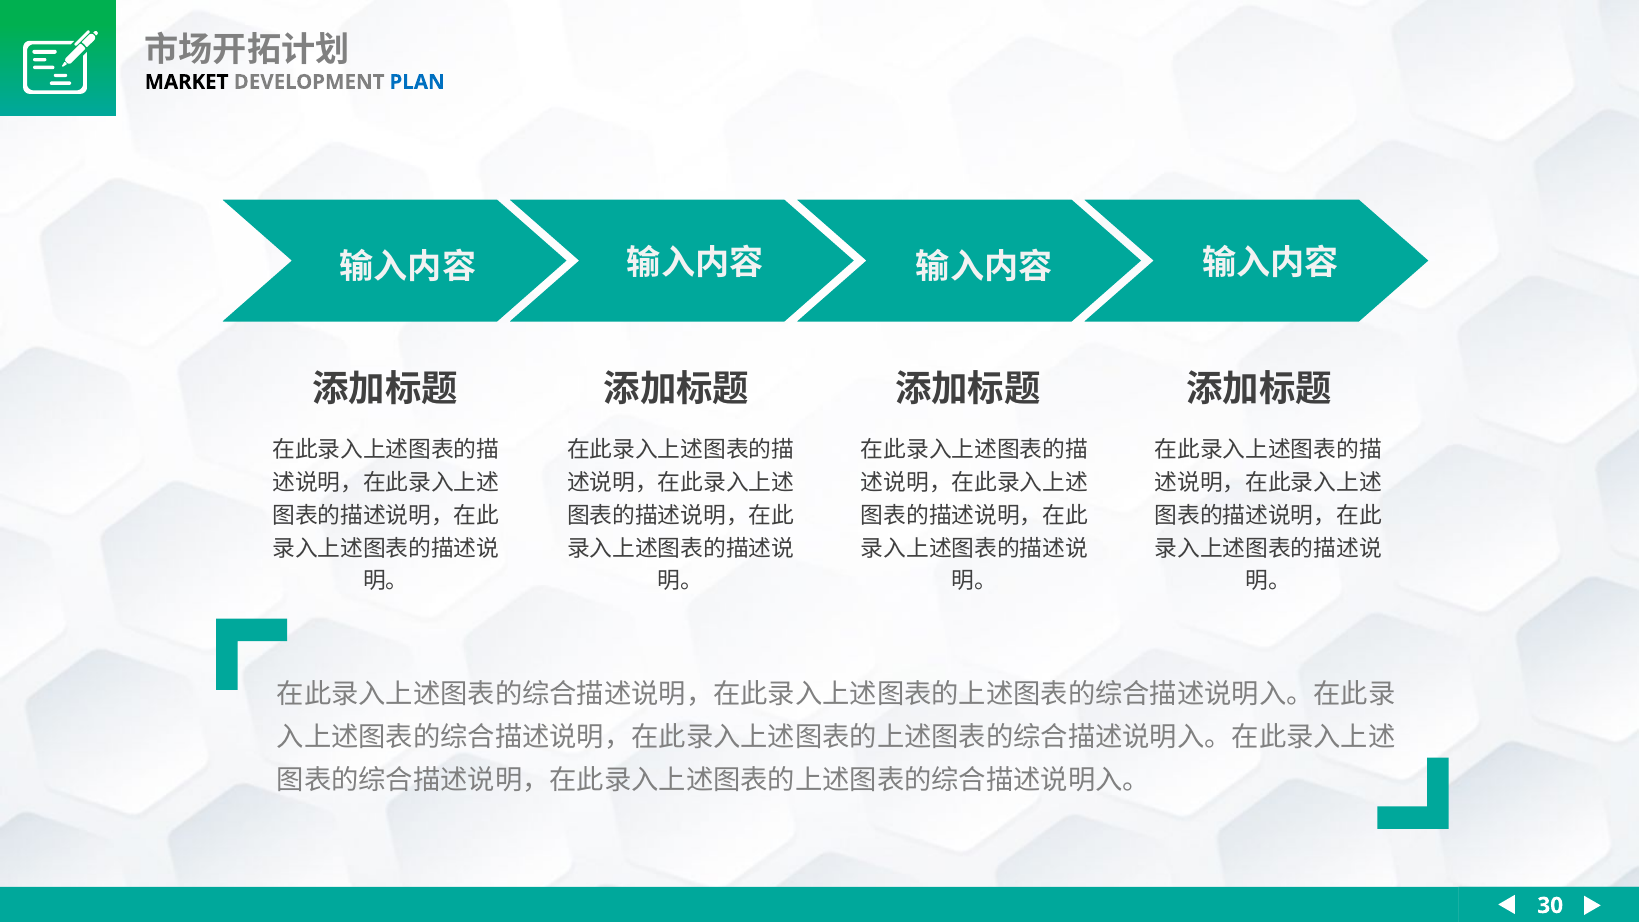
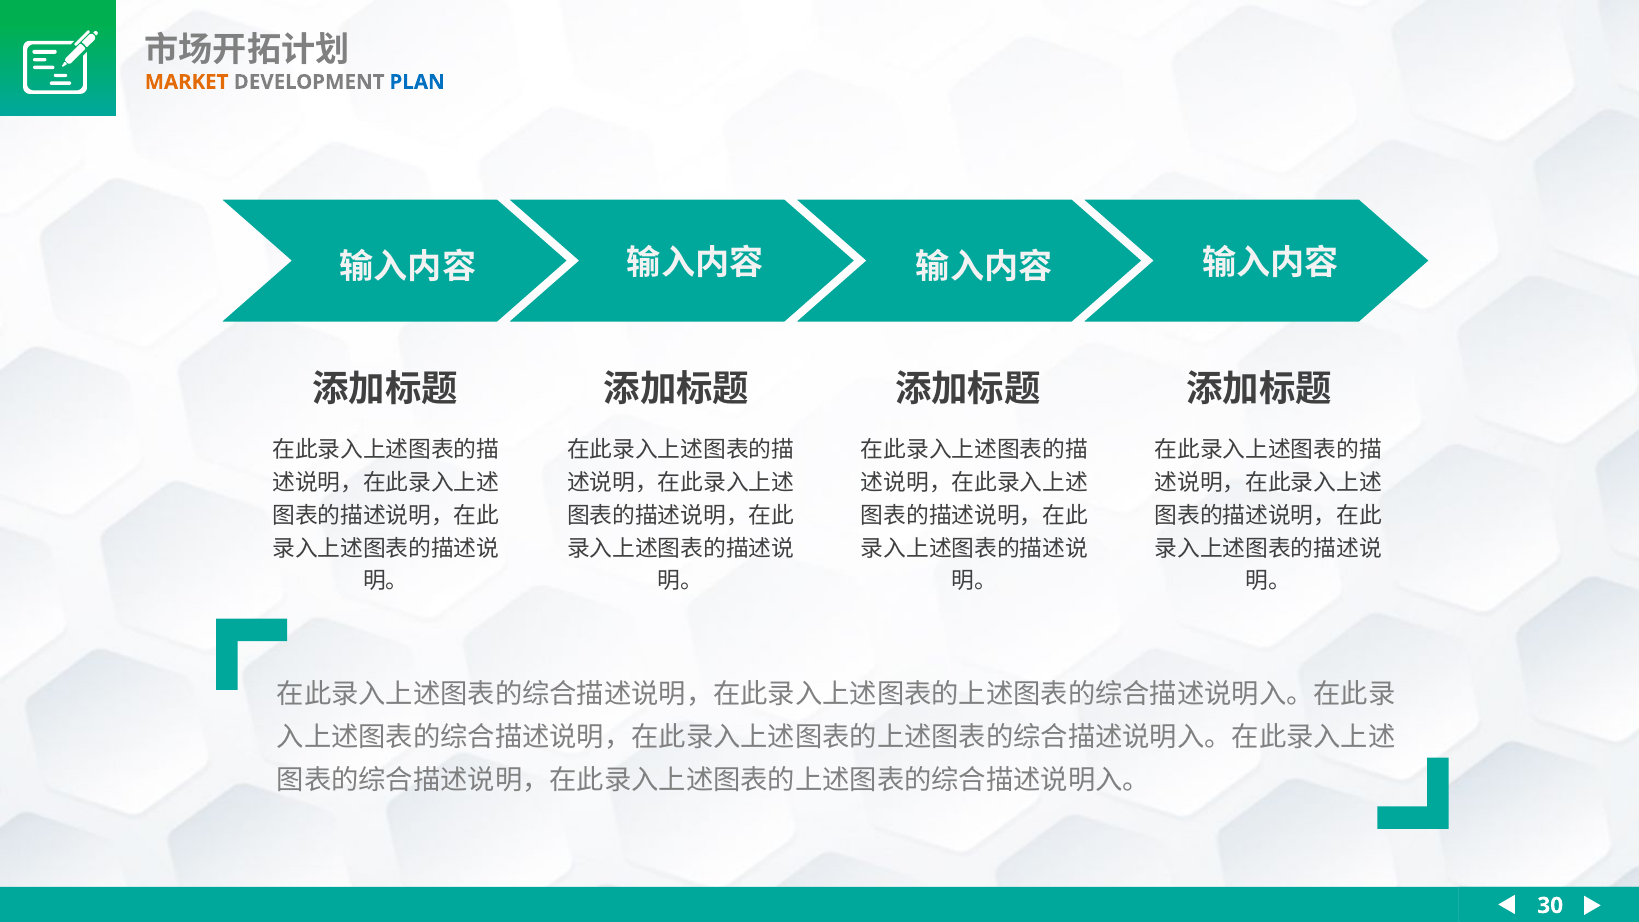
MARKET colour: black -> orange (187, 82)
